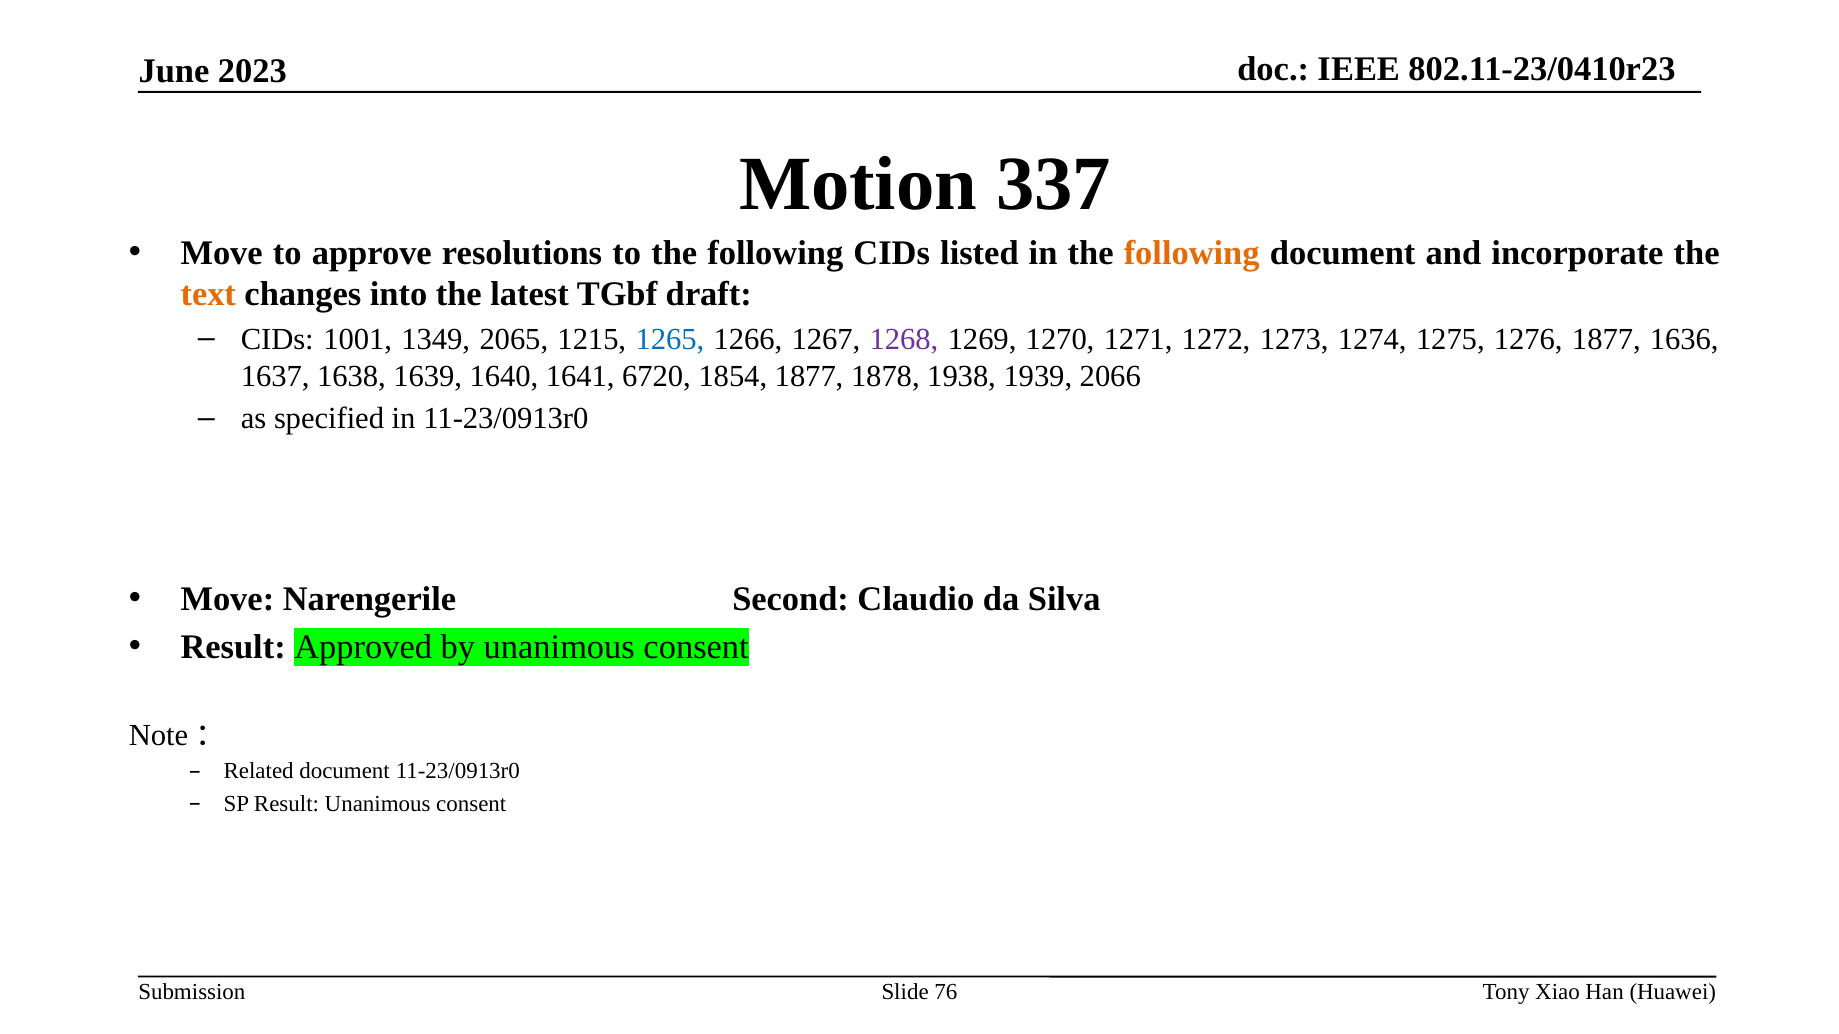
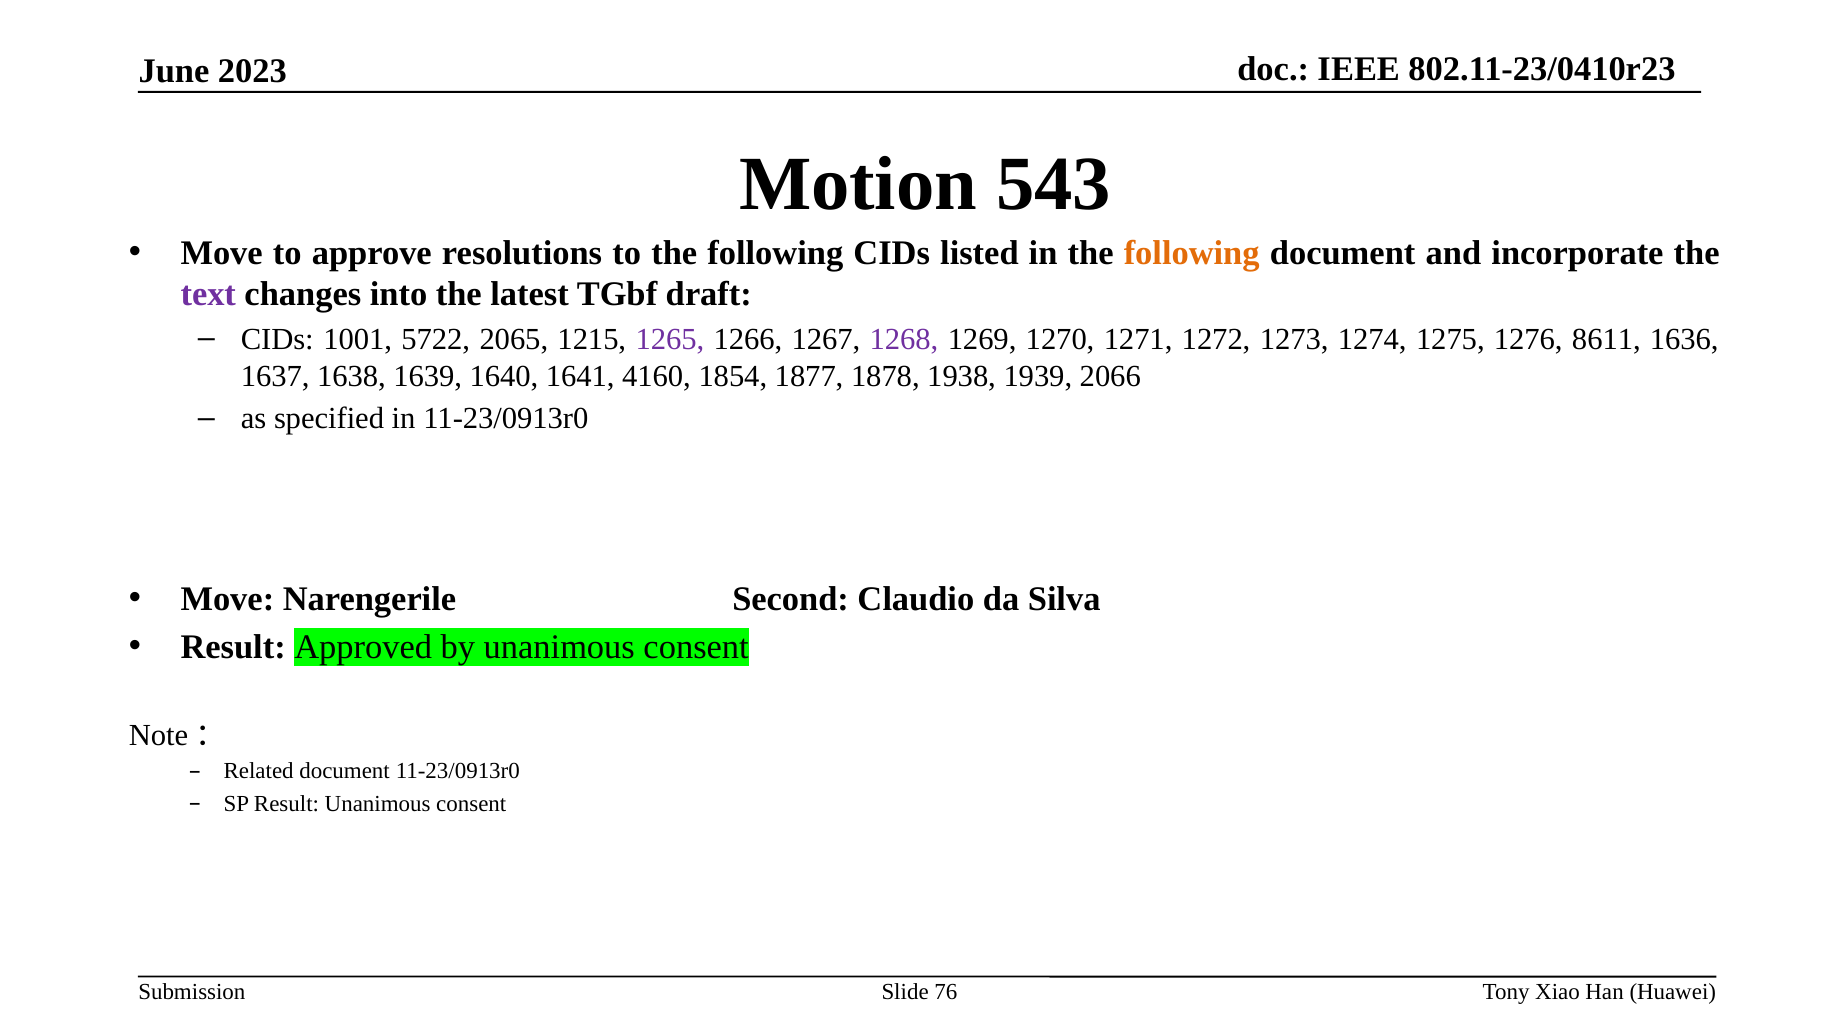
337: 337 -> 543 (1054, 185)
text colour: orange -> purple (208, 294)
1349: 1349 -> 5722 (436, 339)
1265 colour: blue -> purple (670, 339)
1276 1877: 1877 -> 8611 (1606, 339)
6720: 6720 -> 4160 (657, 376)
